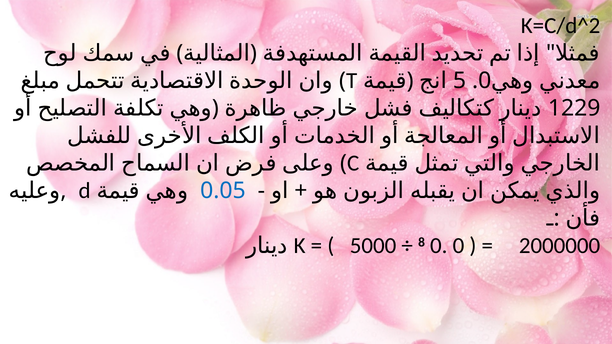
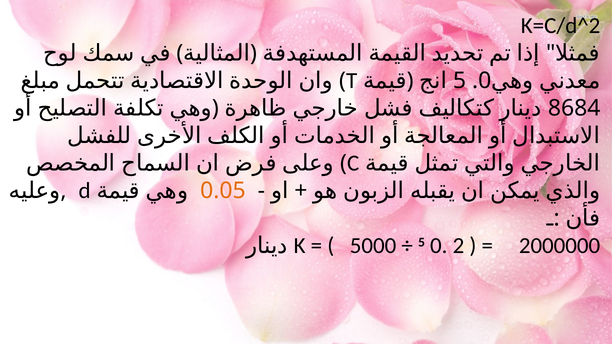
1229: 1229 -> 8684 (574, 108)
0.05 colour: blue -> orange (223, 191)
8: 8 -> 5 (422, 242)
0 0: 0 -> 2 (458, 246)
